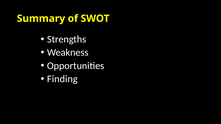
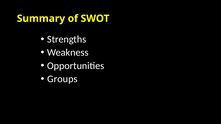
Finding: Finding -> Groups (62, 79)
